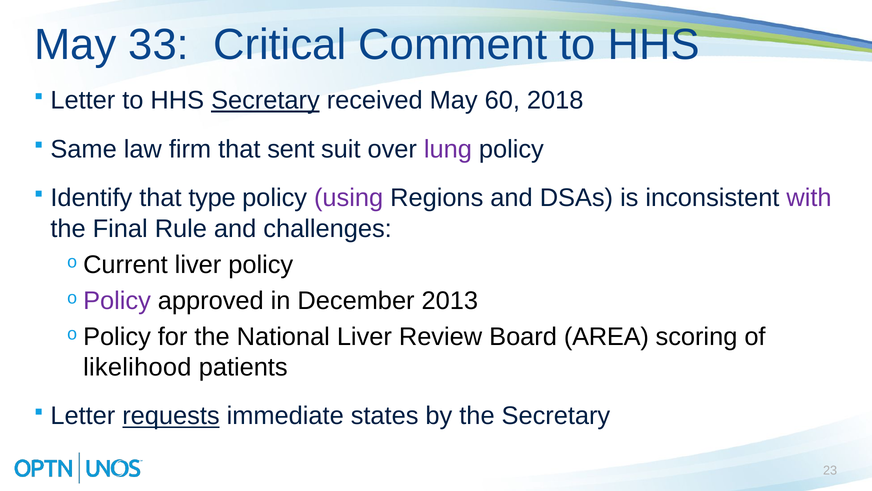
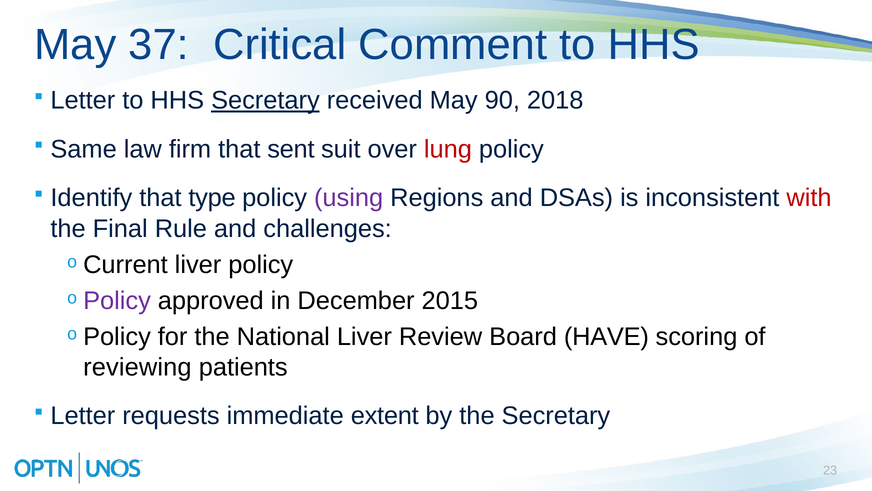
33: 33 -> 37 (159, 45)
60: 60 -> 90 (502, 100)
lung colour: purple -> red (448, 149)
with colour: purple -> red (809, 198)
2013: 2013 -> 2015 (450, 300)
AREA: AREA -> HAVE (606, 336)
likelihood: likelihood -> reviewing (137, 367)
requests underline: present -> none (171, 416)
states: states -> extent (385, 416)
